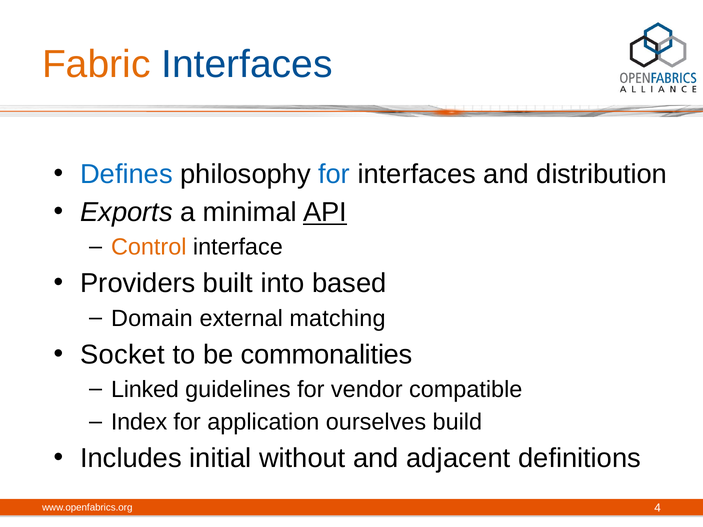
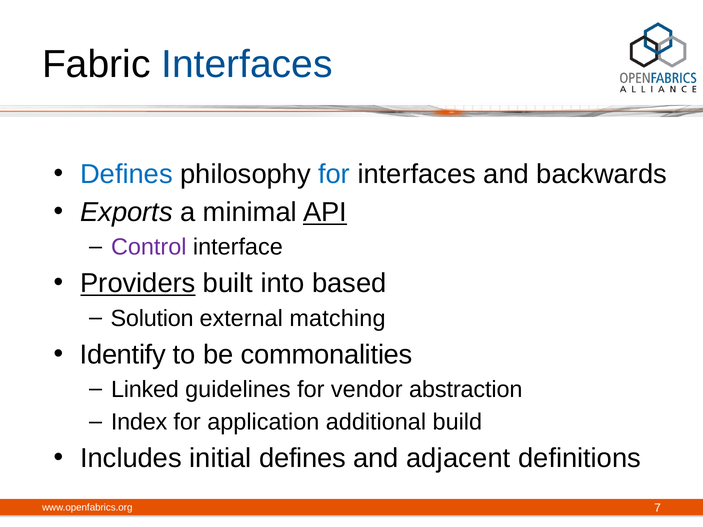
Fabric colour: orange -> black (96, 64)
distribution: distribution -> backwards (602, 174)
Control colour: orange -> purple (149, 247)
Providers underline: none -> present (138, 284)
Domain: Domain -> Solution (152, 318)
Socket: Socket -> Identify (123, 355)
compatible: compatible -> abstraction (466, 390)
ourselves: ourselves -> additional (376, 422)
initial without: without -> defines (302, 459)
4: 4 -> 7 (658, 508)
